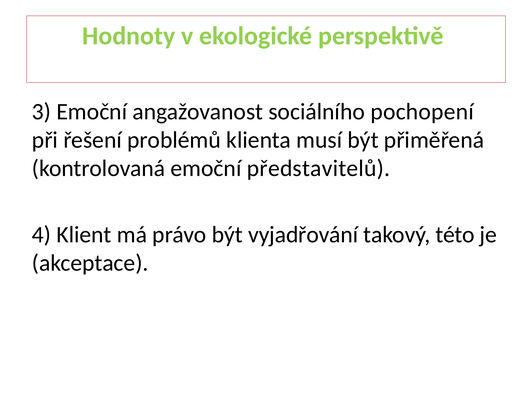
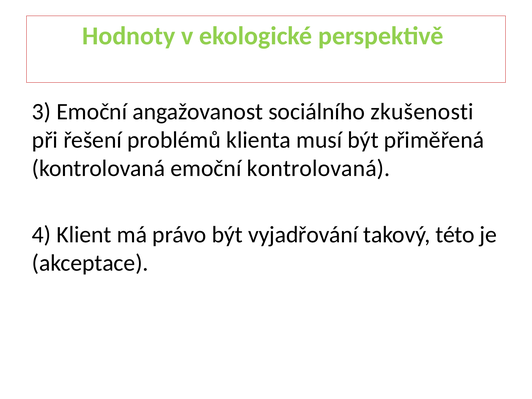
pochopení: pochopení -> zkušenosti (422, 112)
emoční představitelů: představitelů -> kontrolovaná (319, 168)
